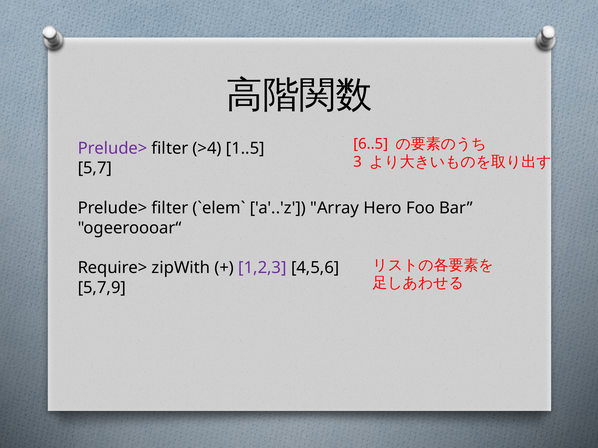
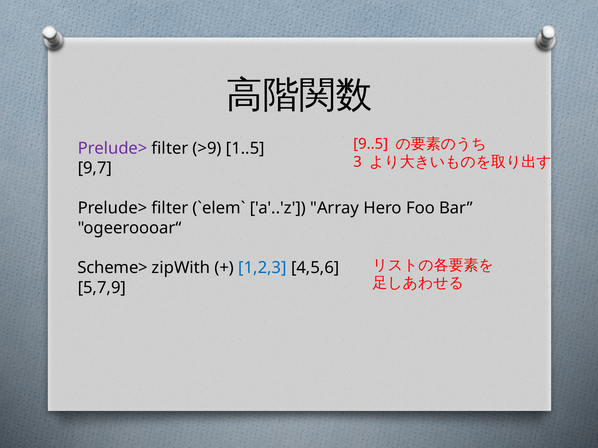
6..5: 6..5 -> 9..5 (371, 144)
>4: >4 -> >9 (207, 148)
5,7: 5,7 -> 9,7 (95, 168)
Require>: Require> -> Scheme> (113, 268)
1,2,3 colour: purple -> blue (262, 268)
